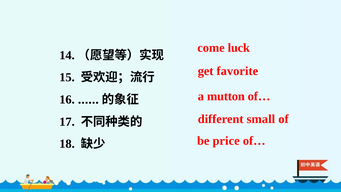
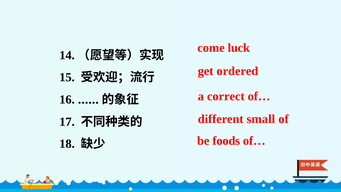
favorite: favorite -> ordered (237, 71)
mutton: mutton -> correct (226, 96)
price: price -> foods (226, 141)
